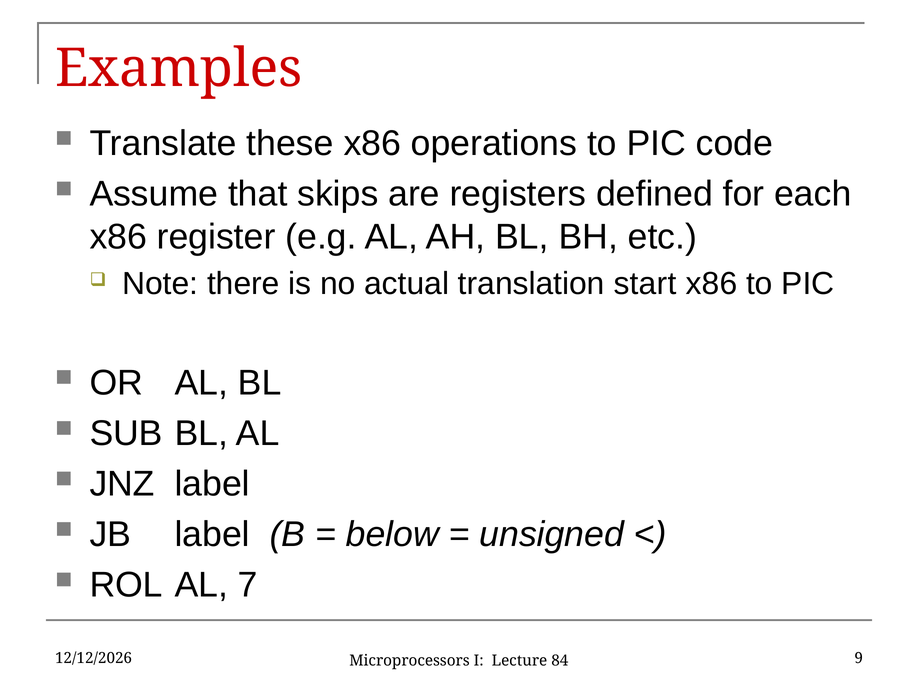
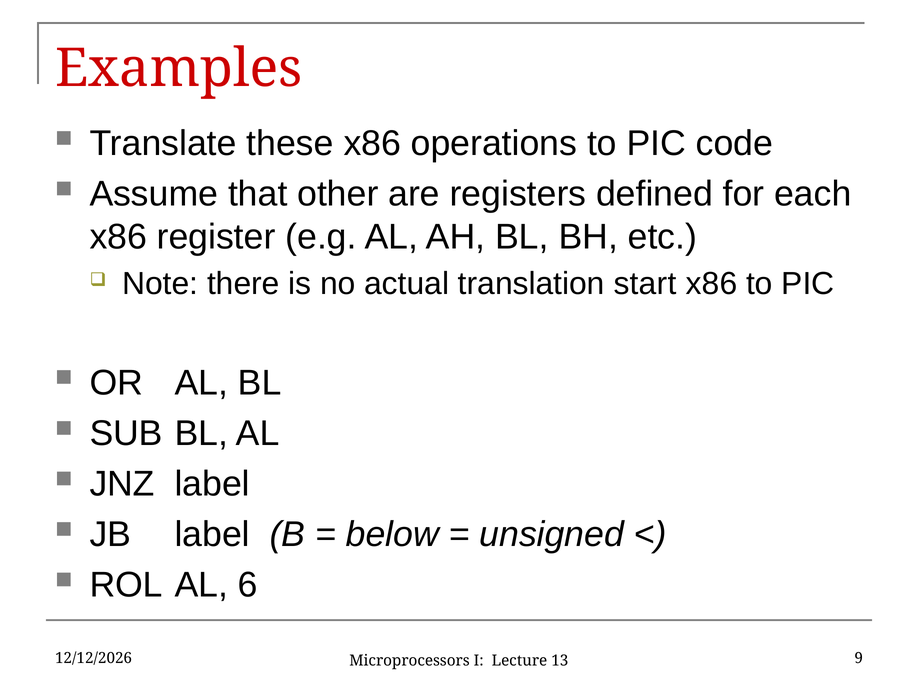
skips: skips -> other (338, 194)
7: 7 -> 6 (248, 585)
84: 84 -> 13 (560, 660)
